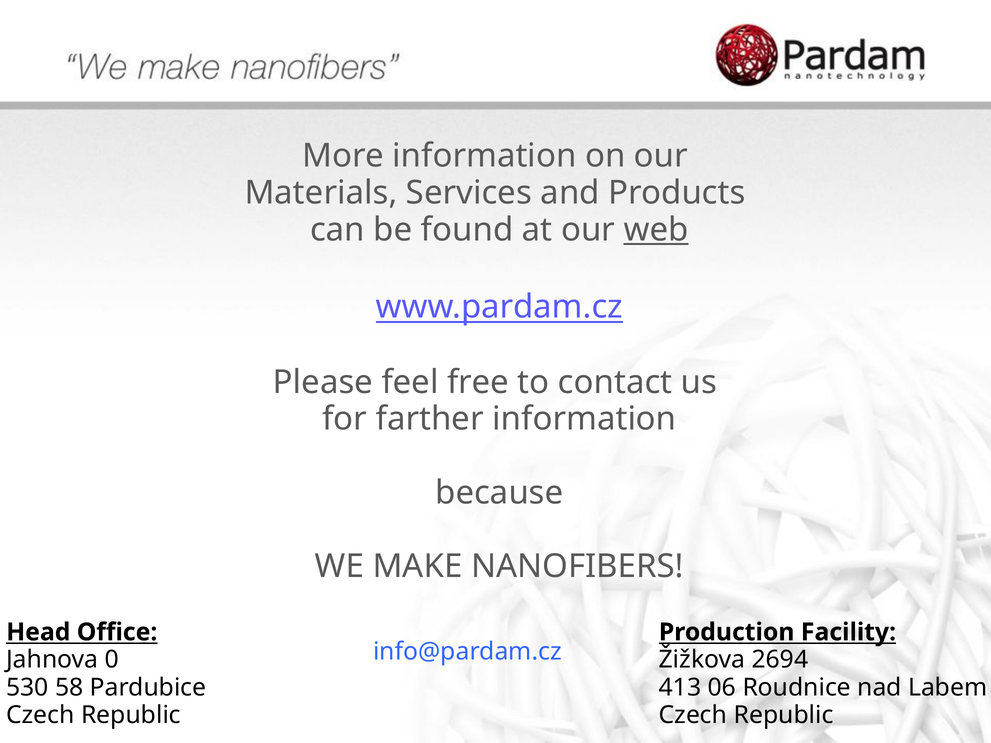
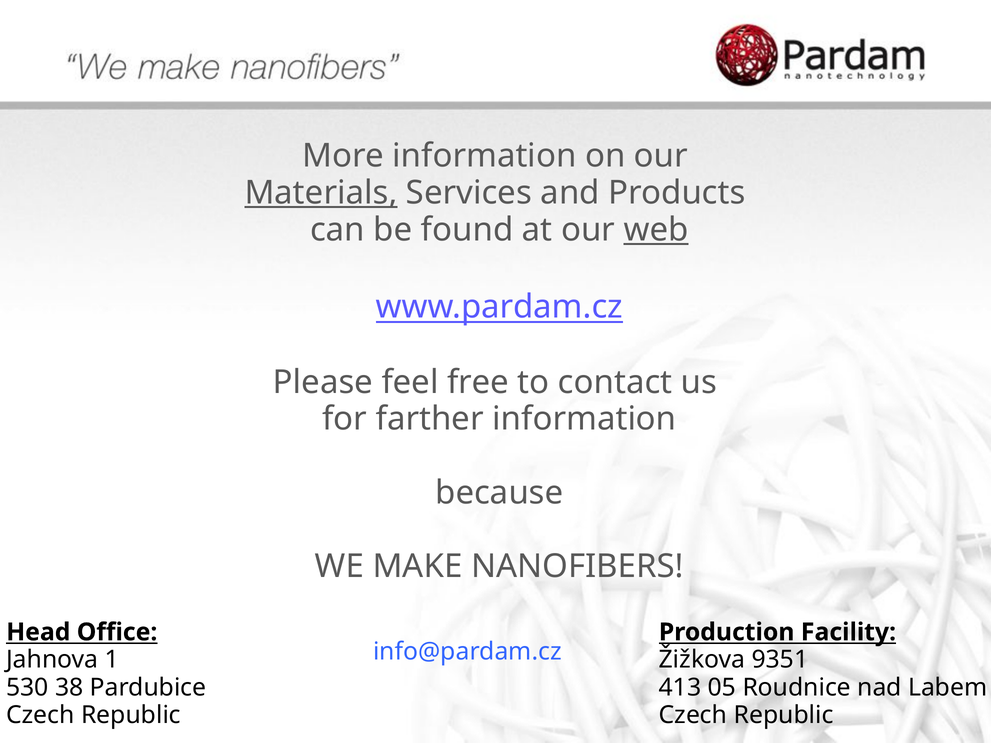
Materials underline: none -> present (321, 193)
0: 0 -> 1 (112, 660)
2694: 2694 -> 9351 (780, 660)
58: 58 -> 38 (69, 688)
06: 06 -> 05 (722, 688)
